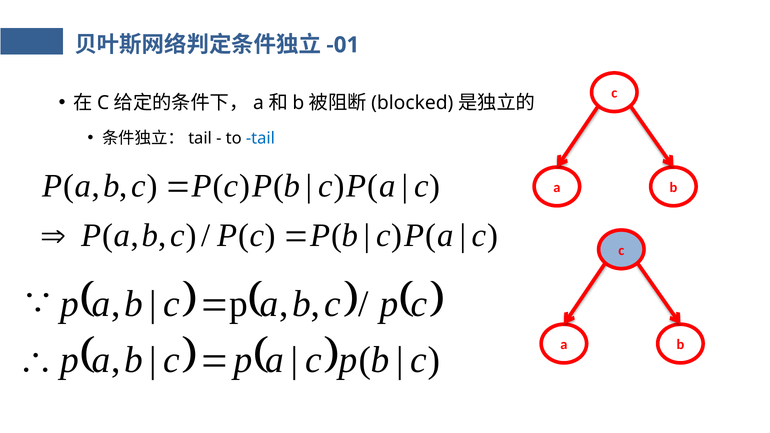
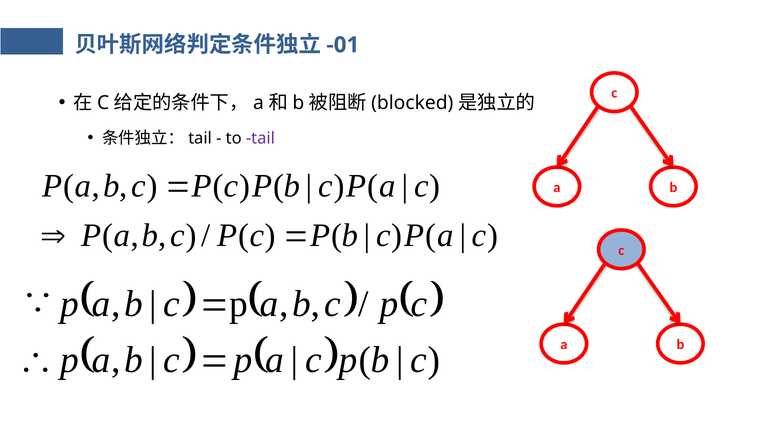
tail colour: blue -> purple (260, 138)
